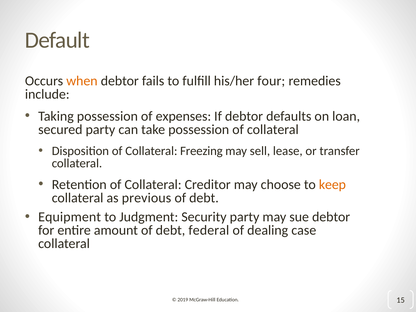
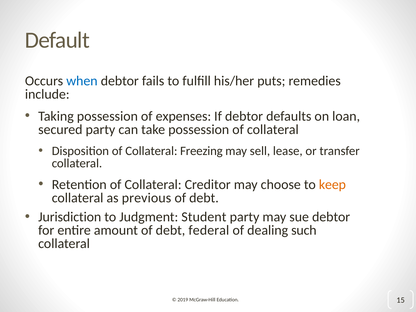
when colour: orange -> blue (82, 81)
four: four -> puts (271, 81)
Equipment: Equipment -> Jurisdiction (70, 217)
Security: Security -> Student (204, 217)
case: case -> such (304, 230)
